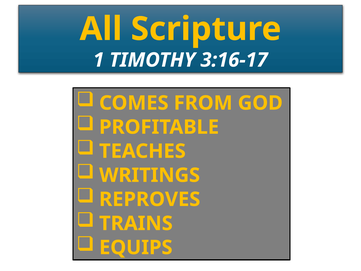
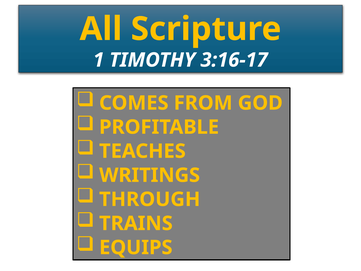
REPROVES: REPROVES -> THROUGH (150, 199)
